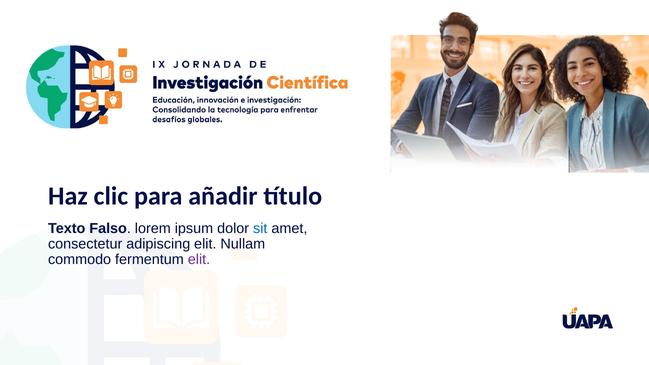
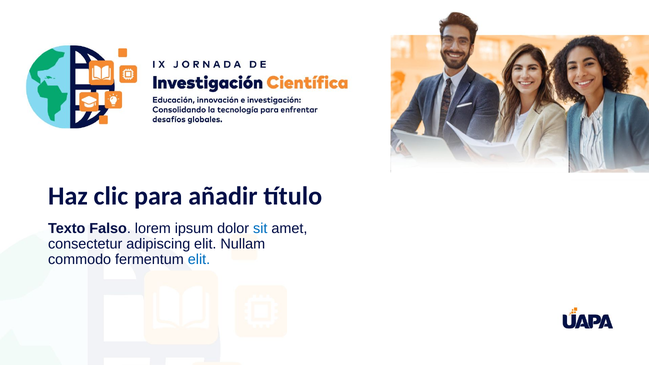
elit colour: purple -> blue (199, 260)
